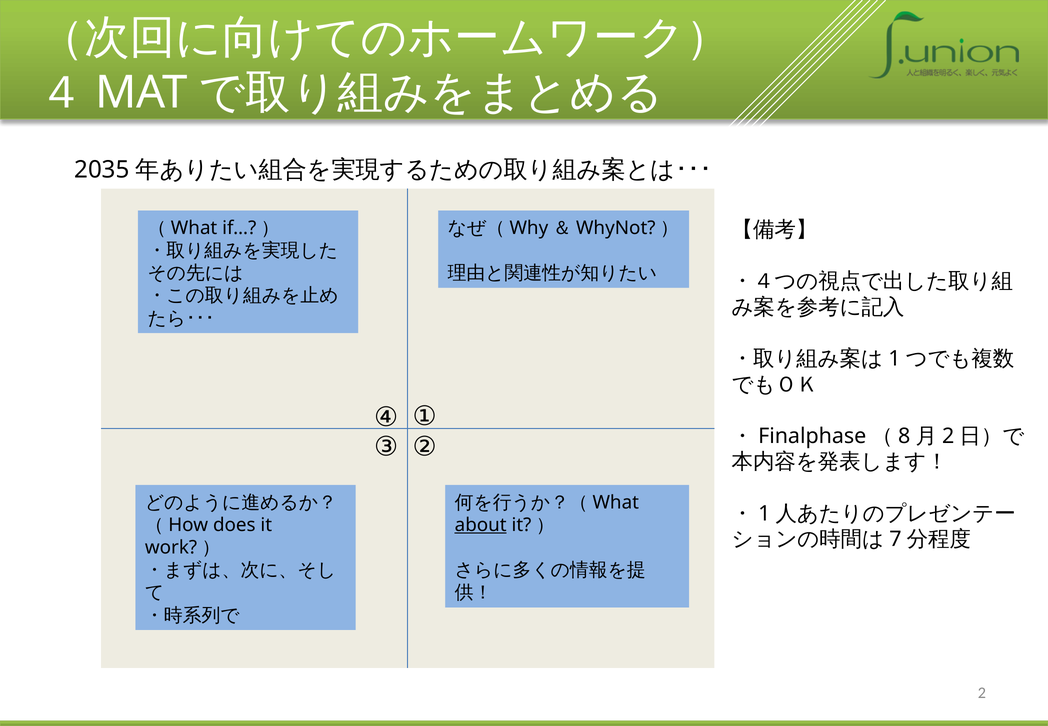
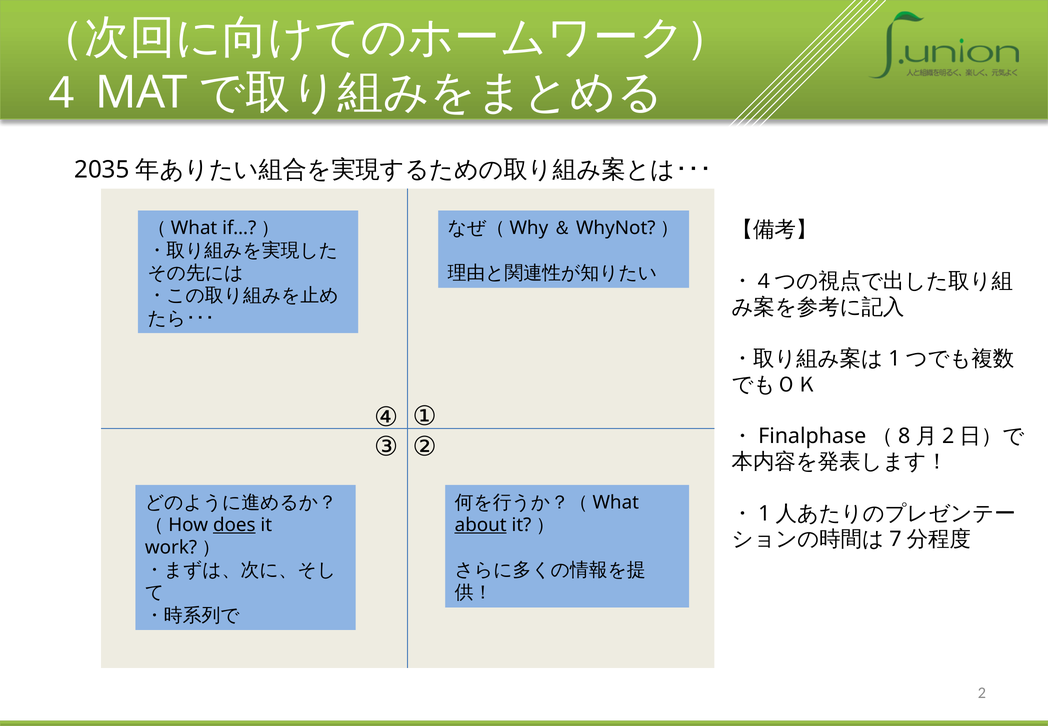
does underline: none -> present (234, 525)
